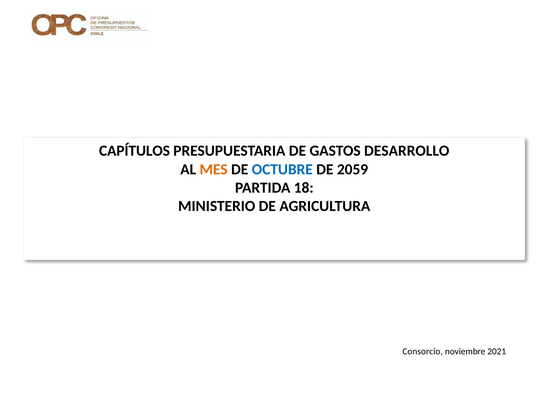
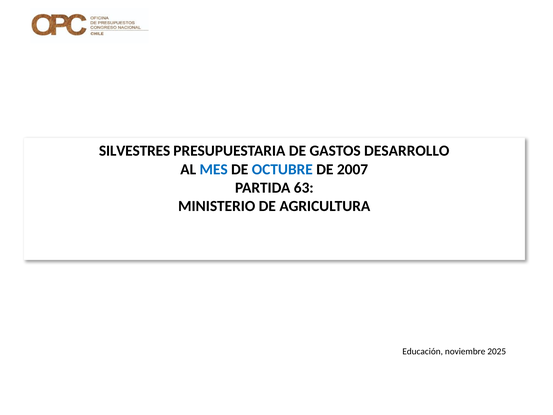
CAPÍTULOS: CAPÍTULOS -> SILVESTRES (135, 151)
MES colour: orange -> blue (214, 169)
2059: 2059 -> 2007 (353, 169)
18: 18 -> 63 (304, 188)
Consorcio: Consorcio -> Educación (423, 351)
2021: 2021 -> 2025 (497, 351)
